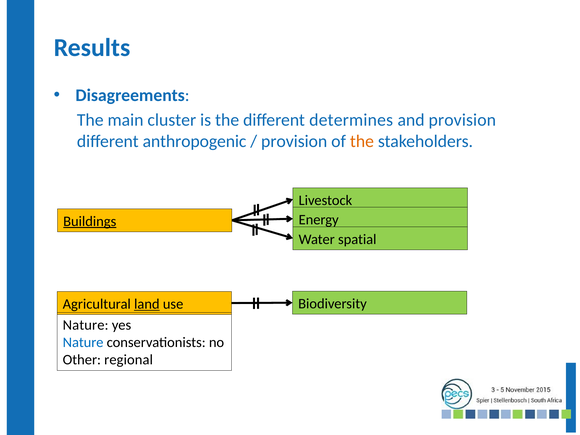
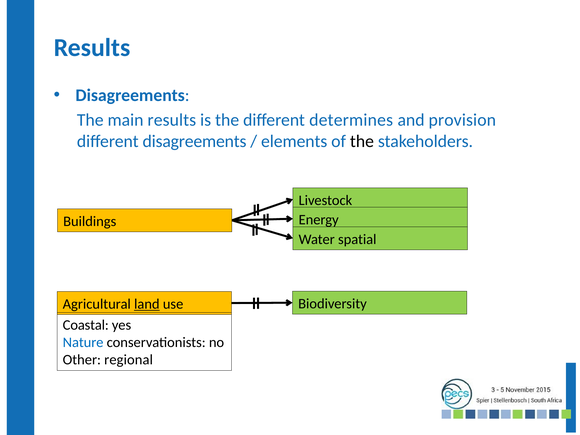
main cluster: cluster -> results (172, 120)
different anthropogenic: anthropogenic -> disagreements (195, 141)
provision: provision -> elements (294, 141)
the colour: orange -> black (362, 141)
Buildings underline: present -> none (90, 221)
Nature: Nature -> Coastal (86, 325)
